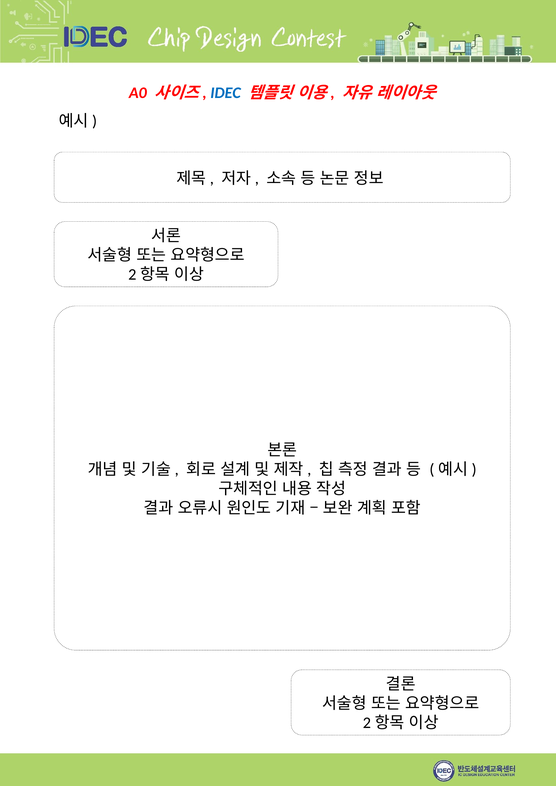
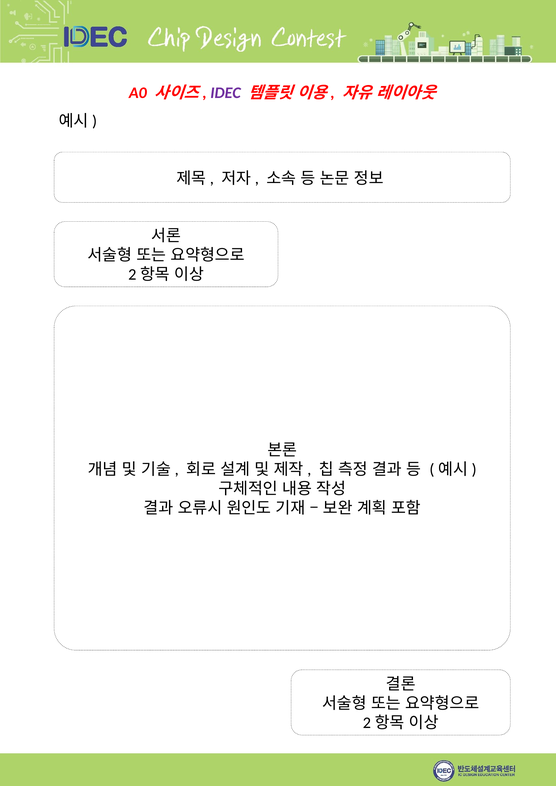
IDEC colour: blue -> purple (226, 93)
